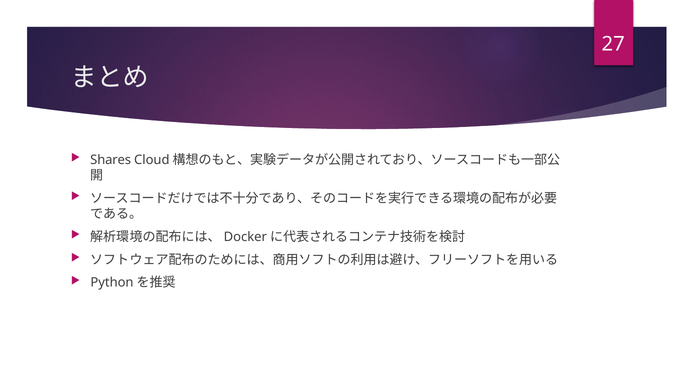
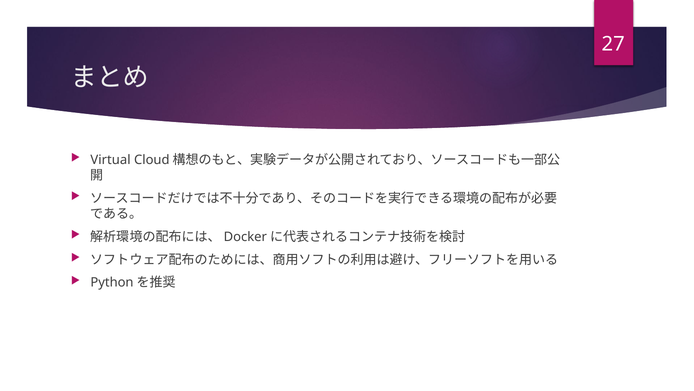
Shares: Shares -> Virtual (111, 160)
